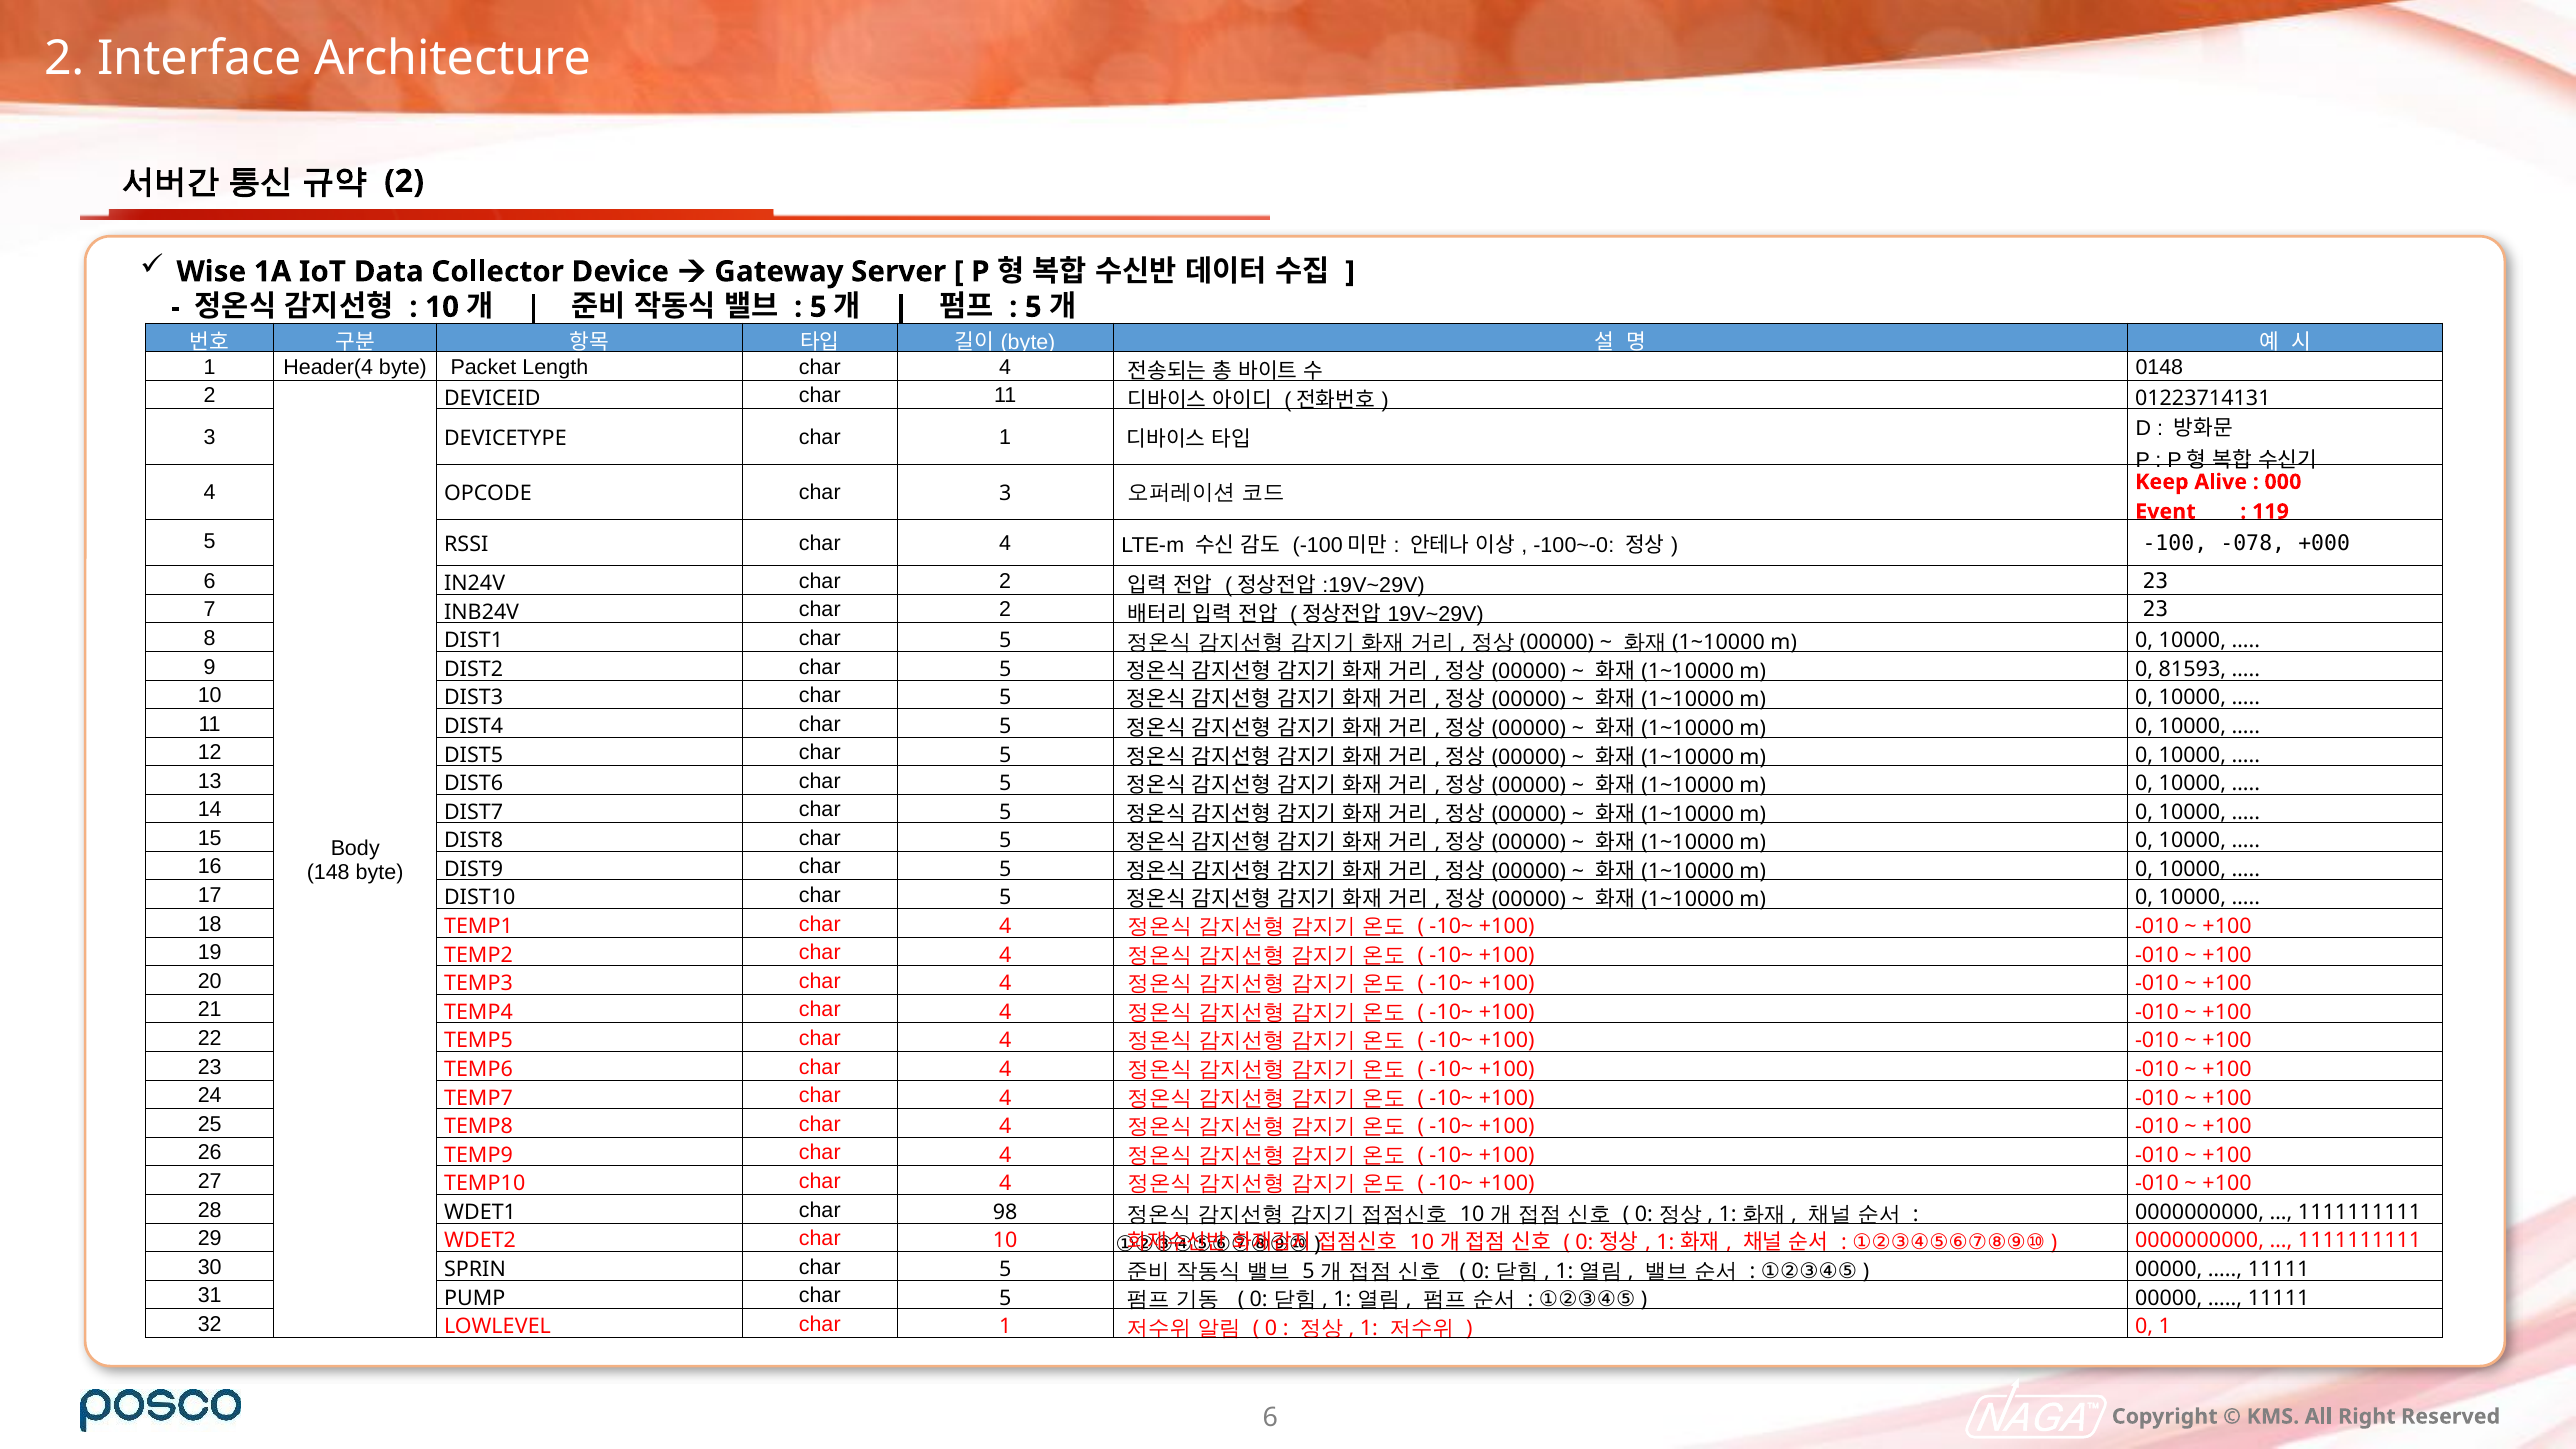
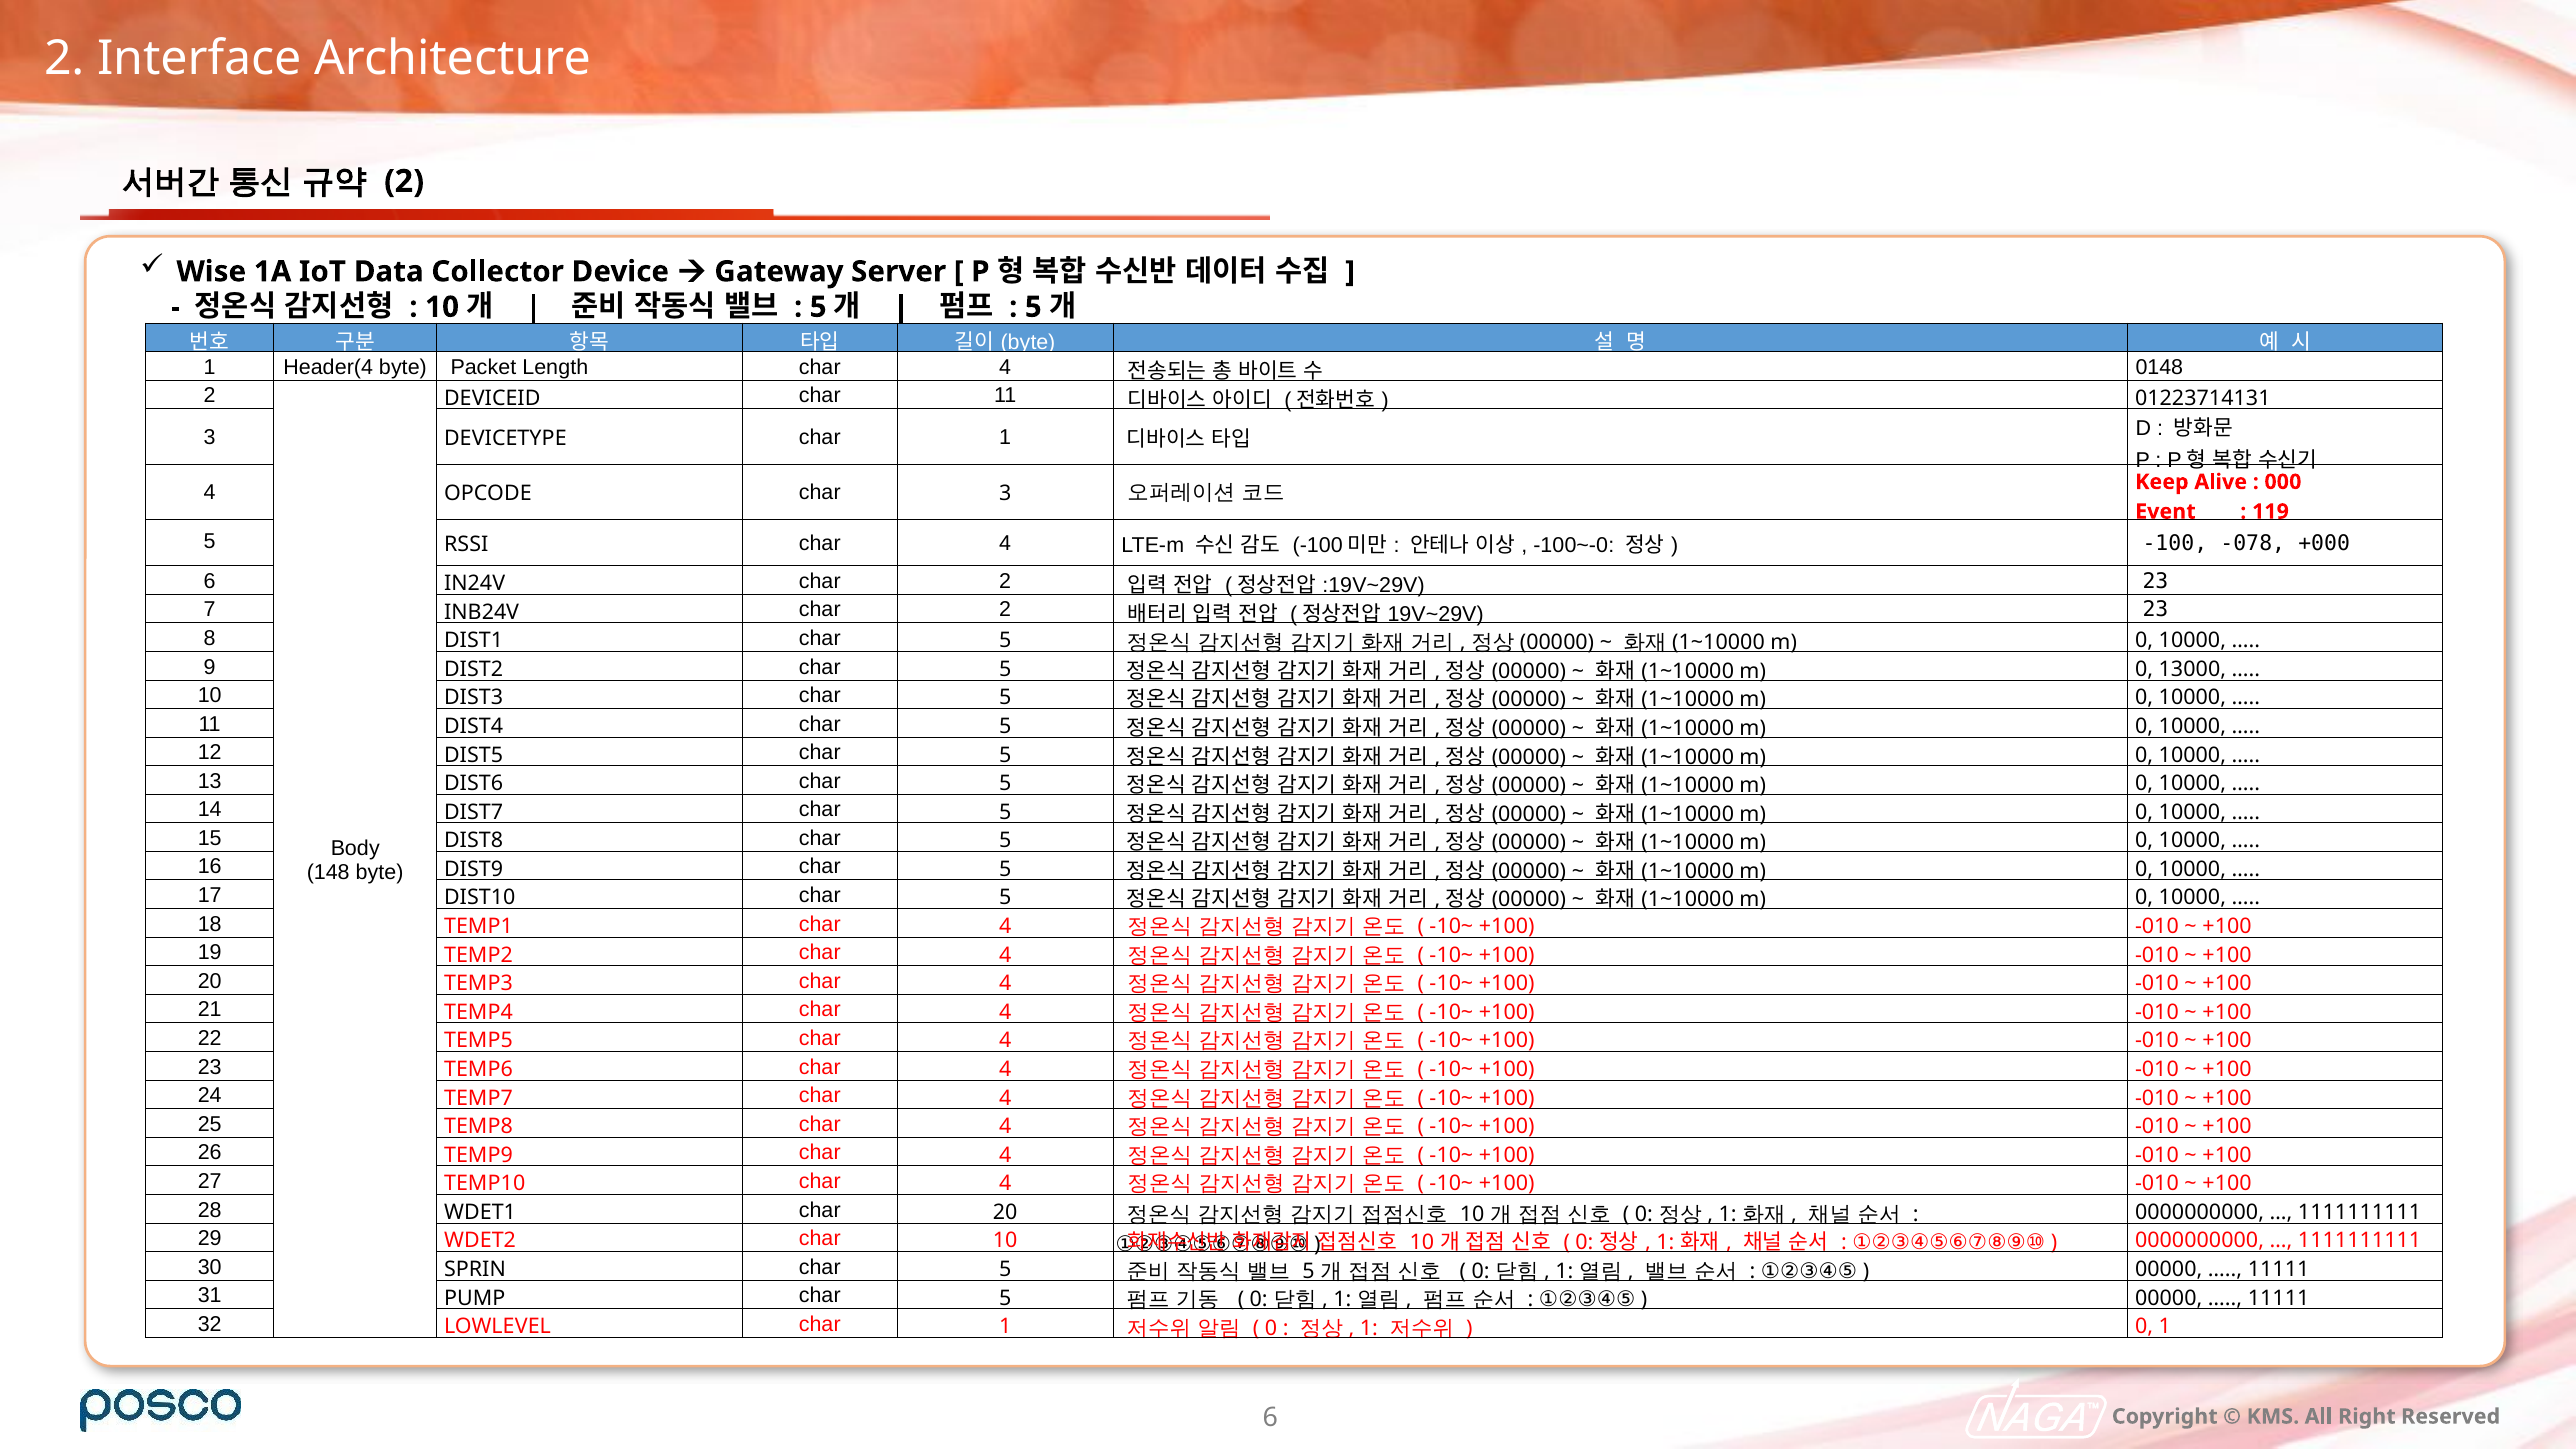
81593: 81593 -> 13000 (2192, 669)
char 98: 98 -> 20 (1005, 1212)
